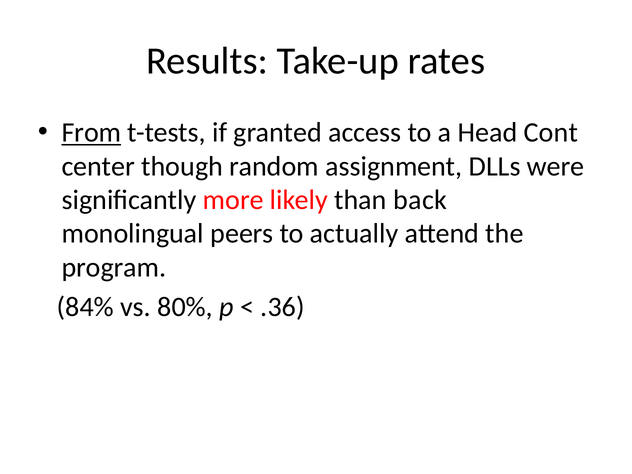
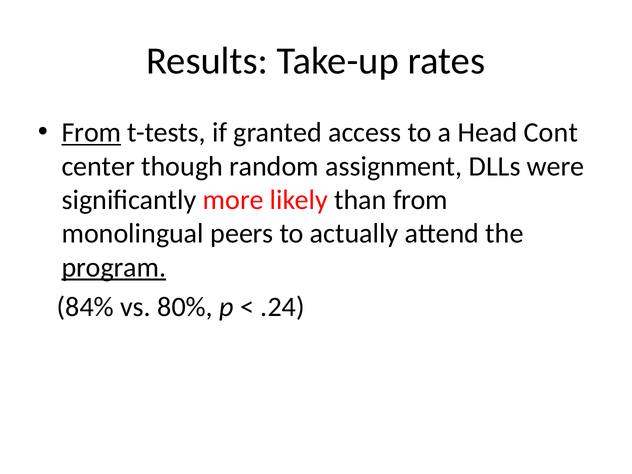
than back: back -> from (420, 200)
program underline: none -> present (114, 267)
.36: .36 -> .24 (283, 307)
